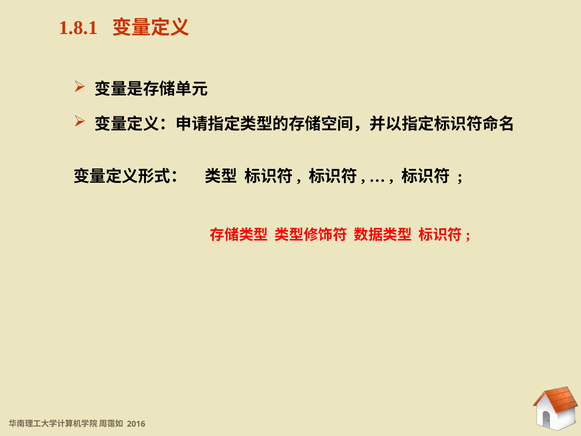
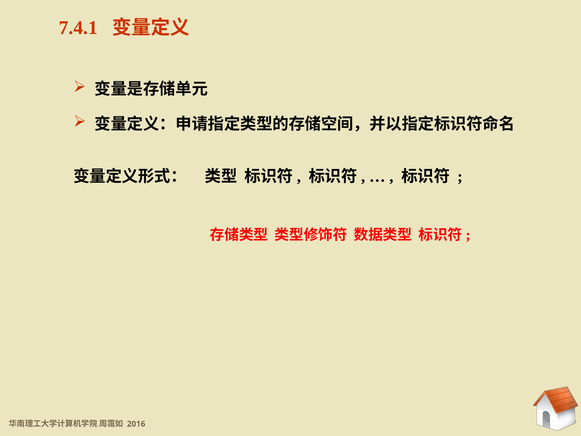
1.8.1: 1.8.1 -> 7.4.1 (78, 28)
